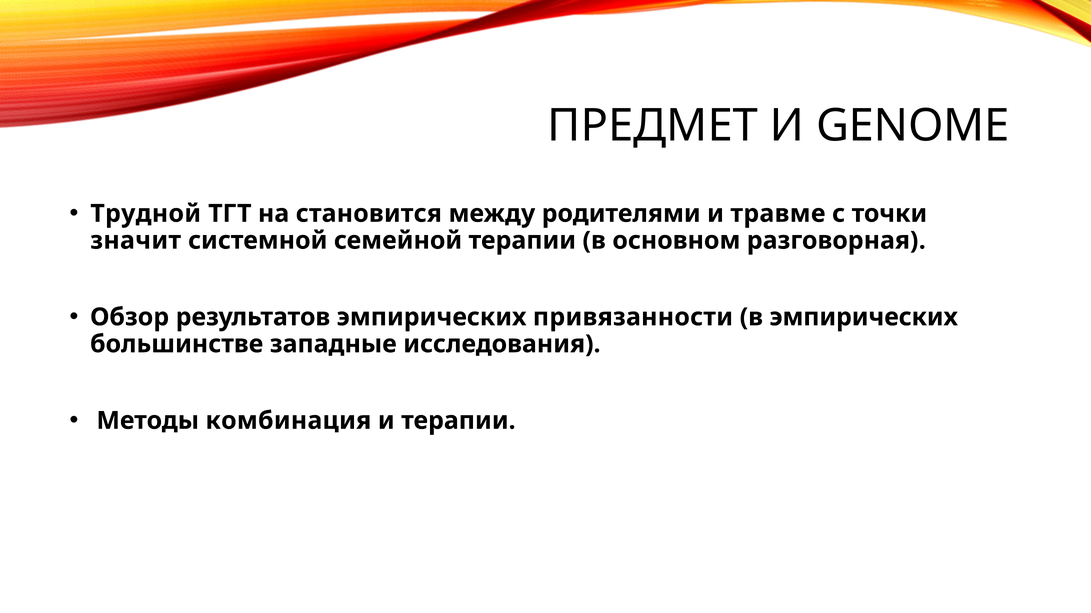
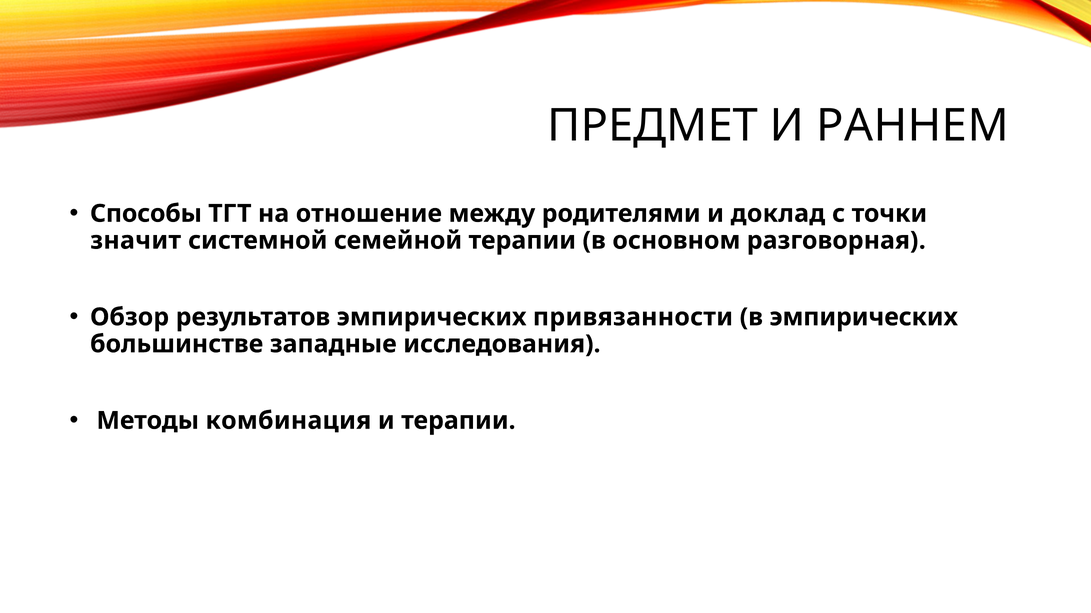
GENOME: GENOME -> РАННЕМ (913, 126)
Трудной: Трудной -> Способы (146, 214)
становится: становится -> отношение (369, 214)
травме: травме -> доклад (778, 214)
